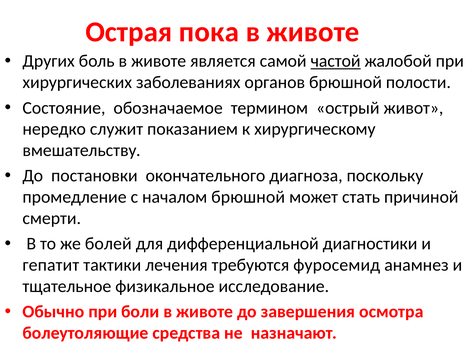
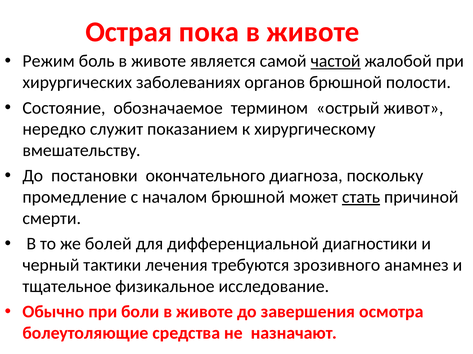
Других: Других -> Режим (49, 61)
стать underline: none -> present (361, 197)
гепатит: гепатит -> черный (51, 266)
фуросемид: фуросемид -> зрозивного (337, 266)
